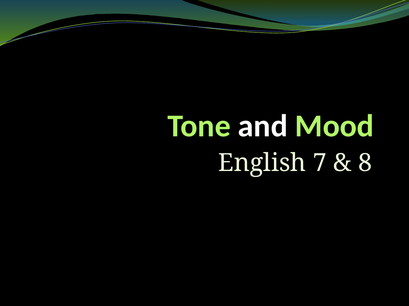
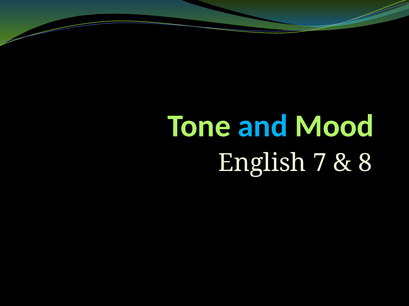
and colour: white -> light blue (263, 126)
